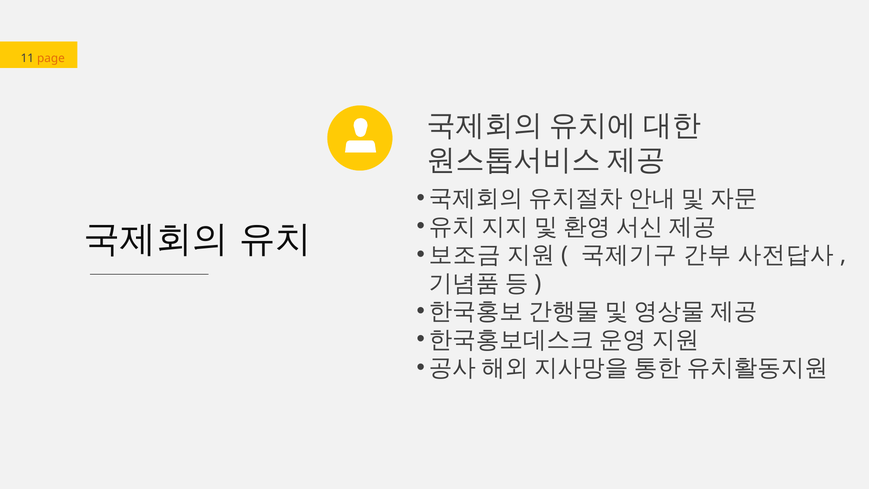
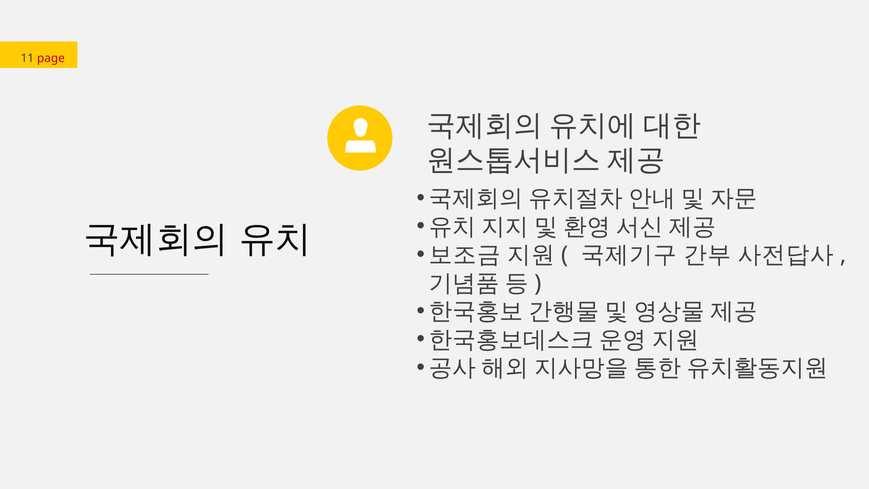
page colour: orange -> red (51, 58)
